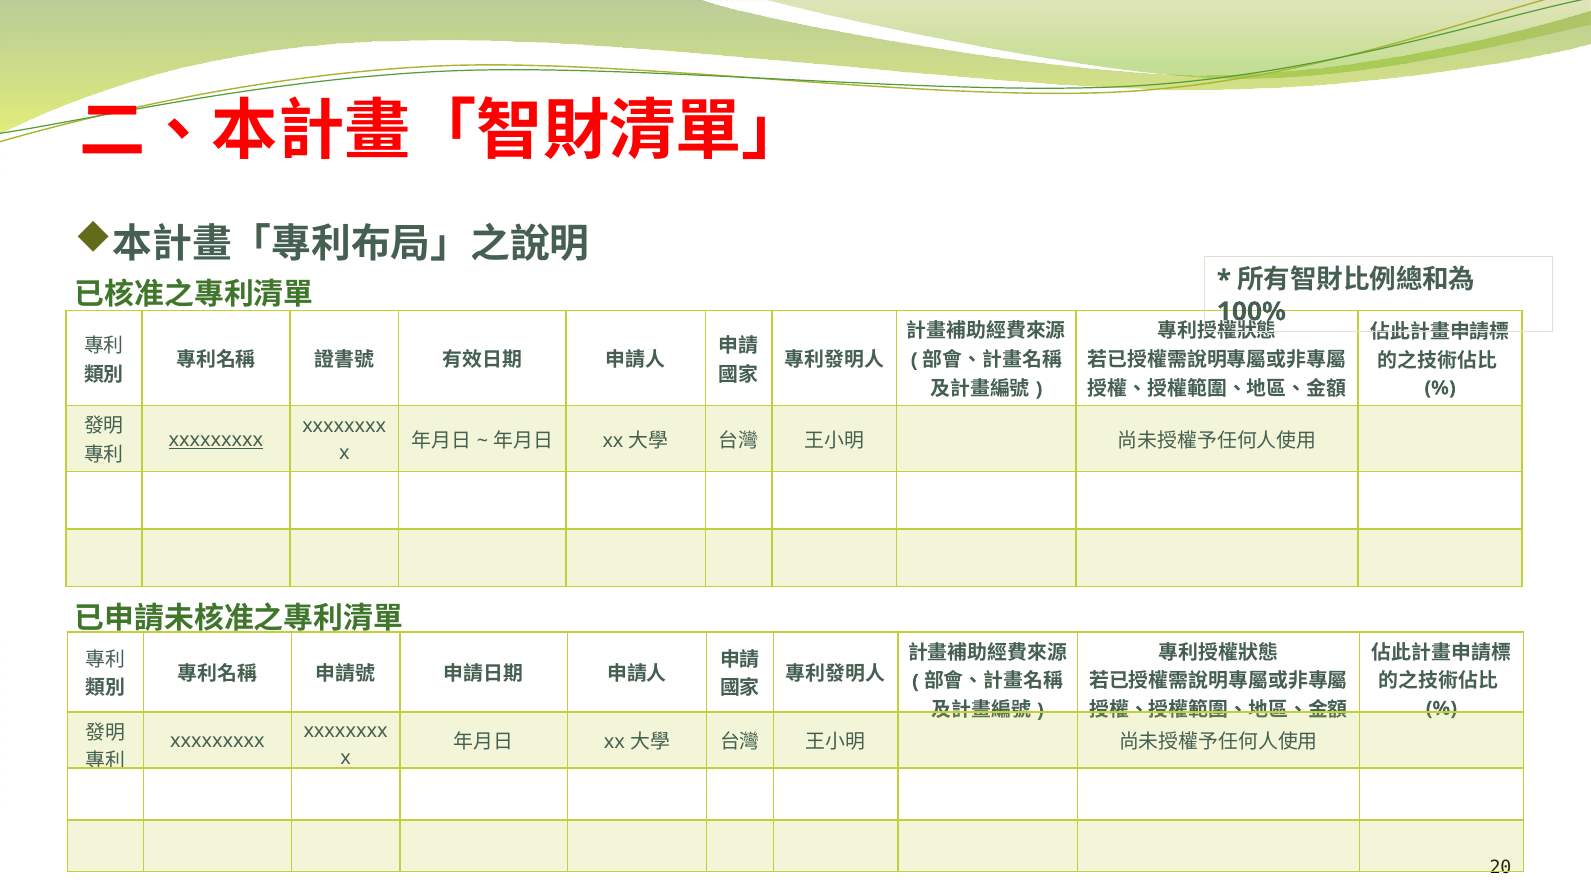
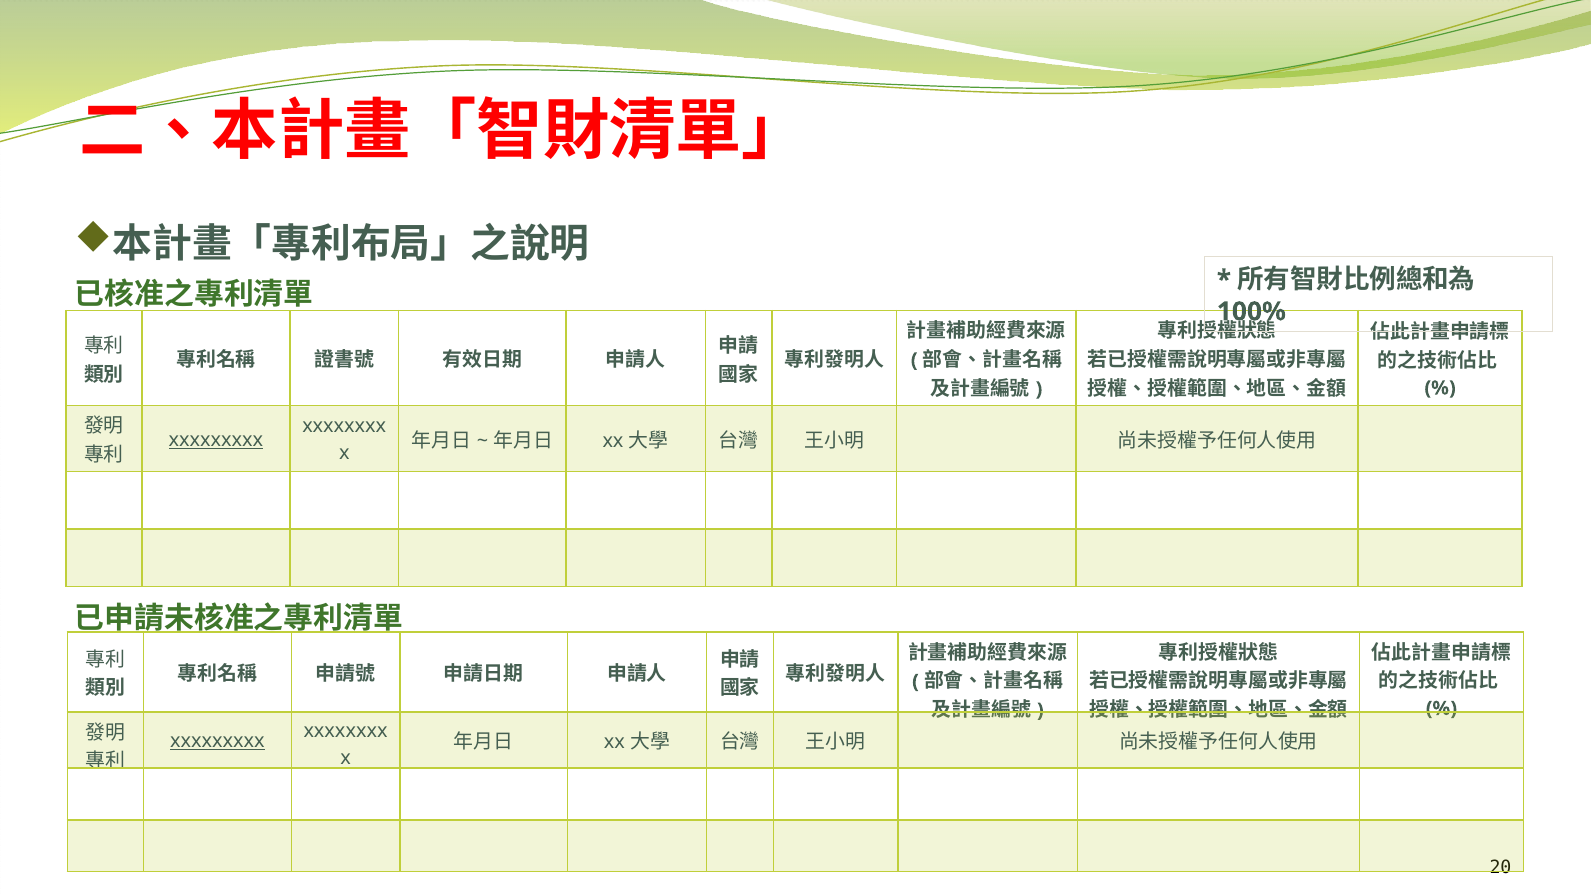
xxxxxxxxx underline: none -> present (217, 741)
